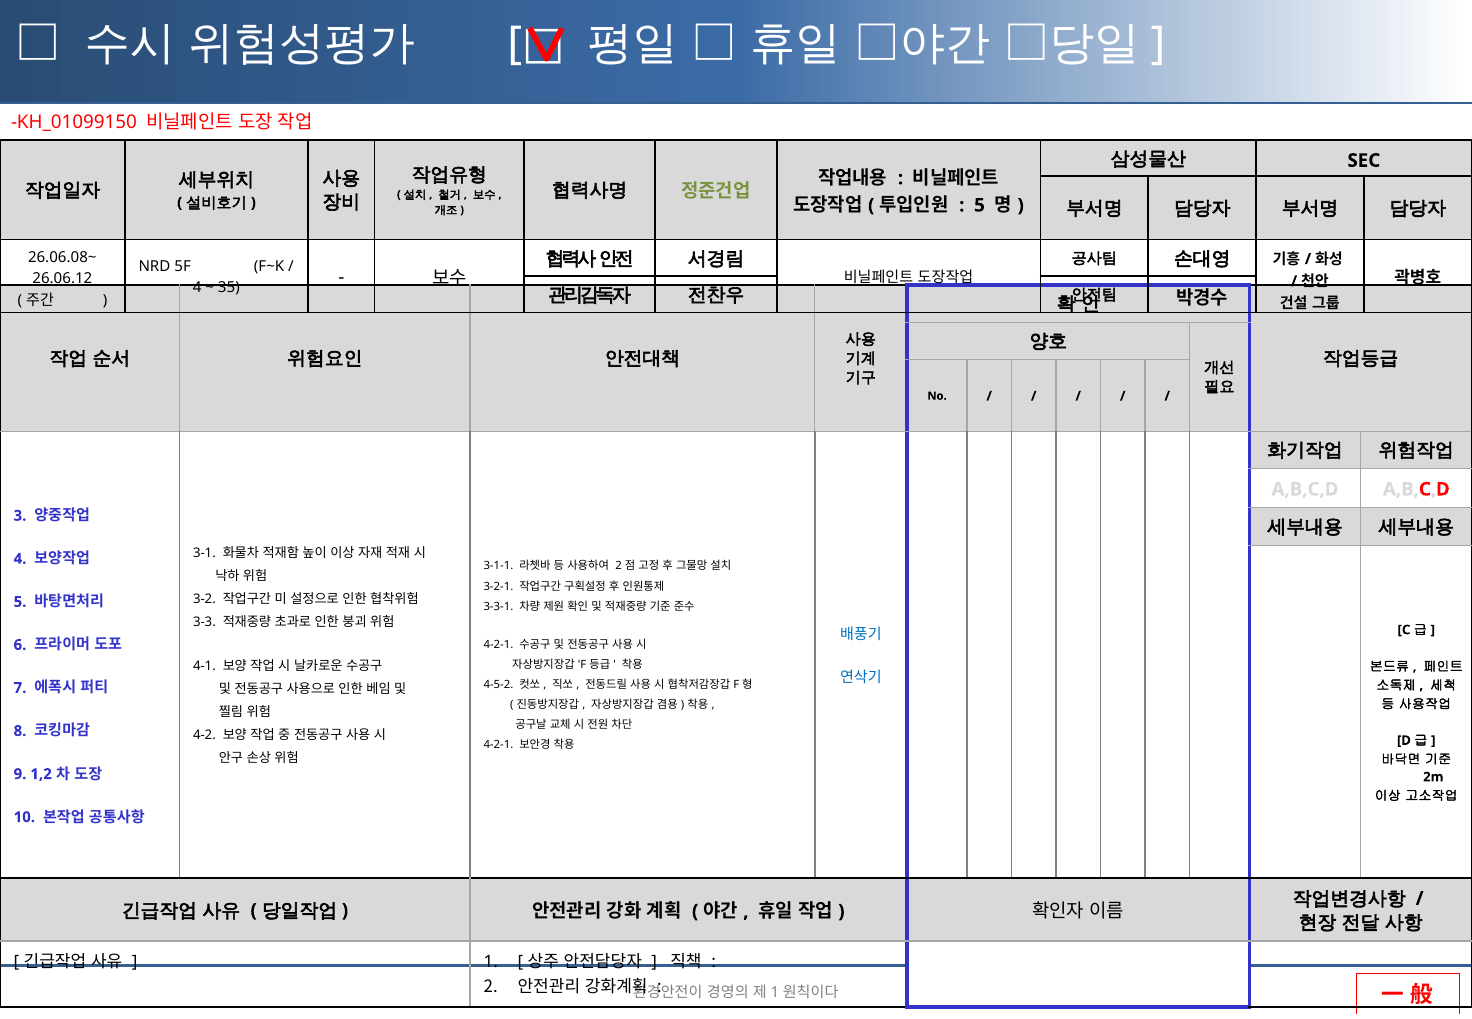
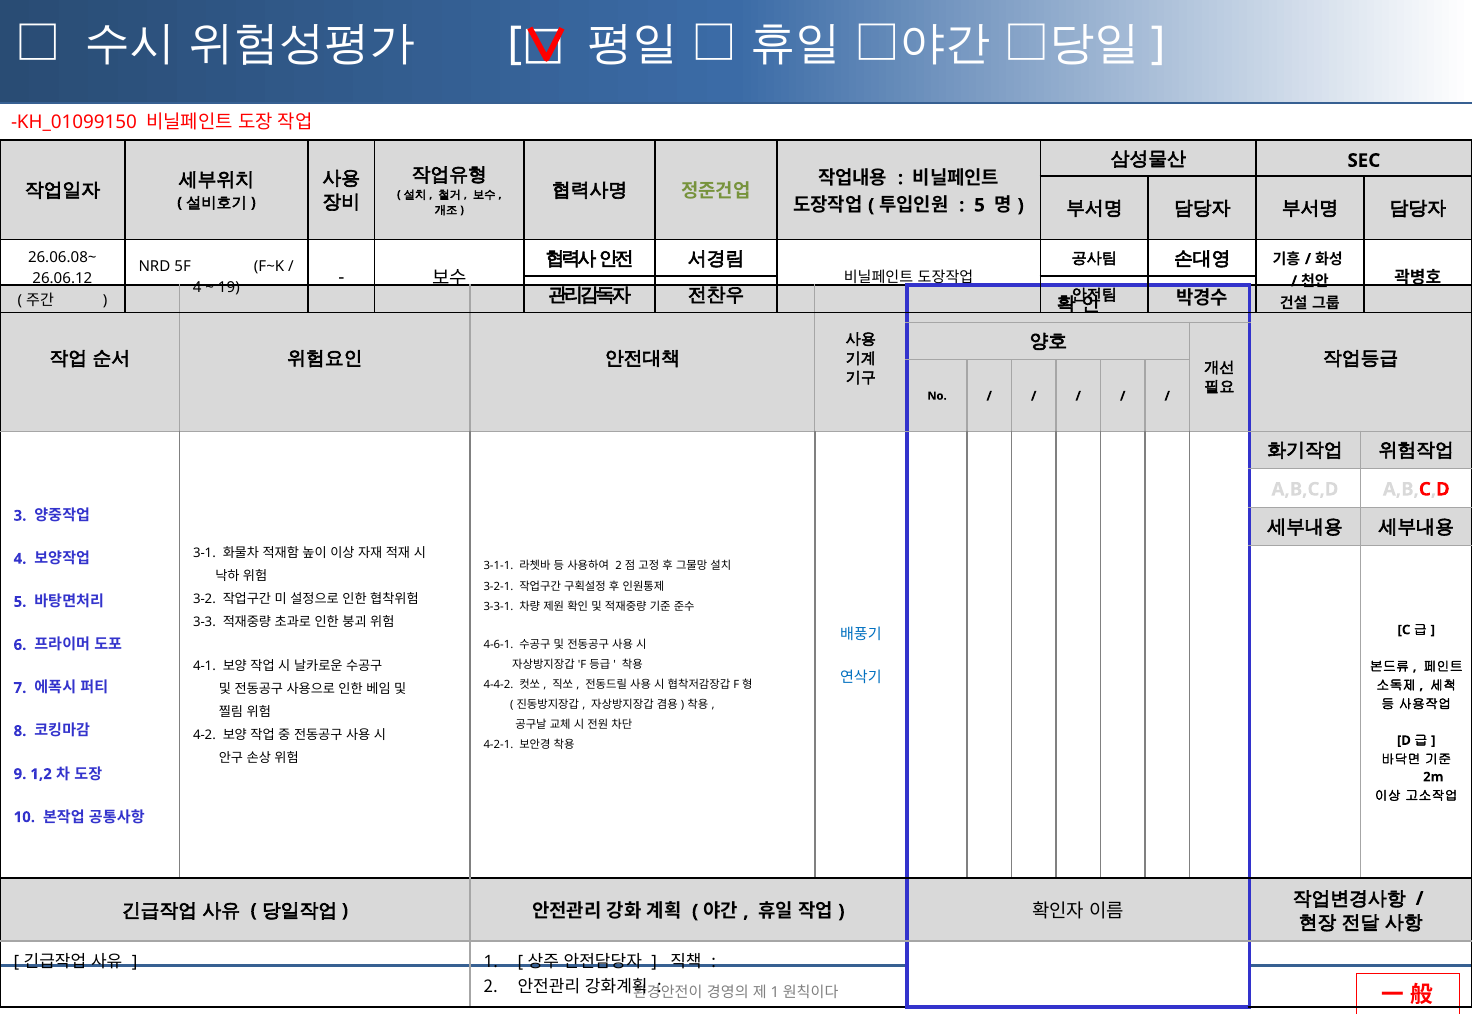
35: 35 -> 19 (229, 287)
4-2-1: 4-2-1 -> 4-6-1 (498, 645)
4-5-2: 4-5-2 -> 4-4-2 (498, 685)
